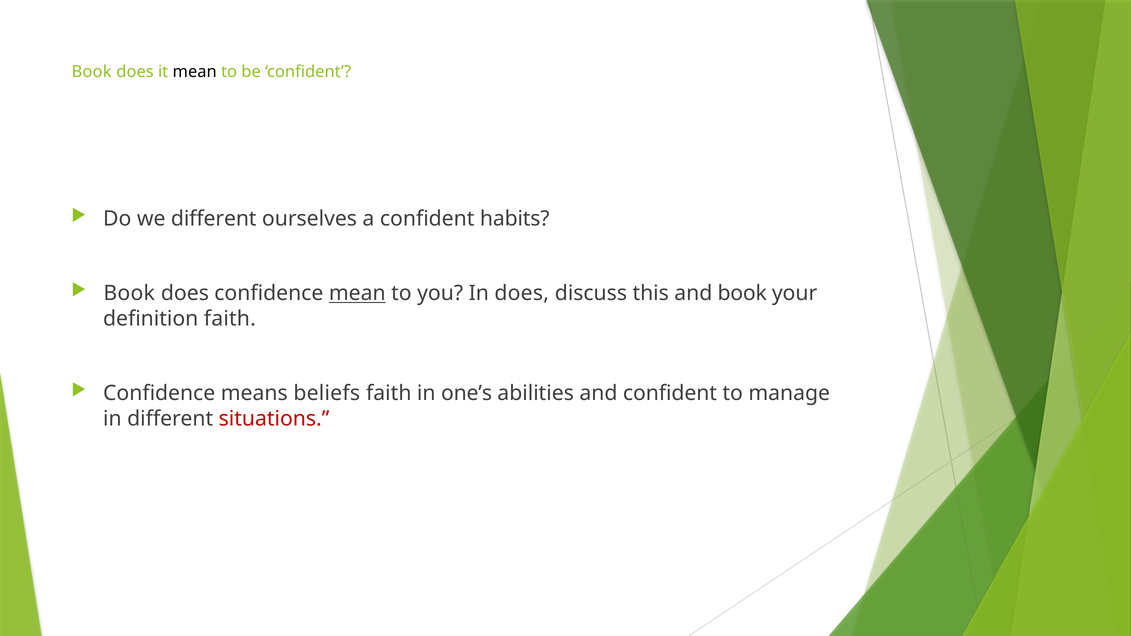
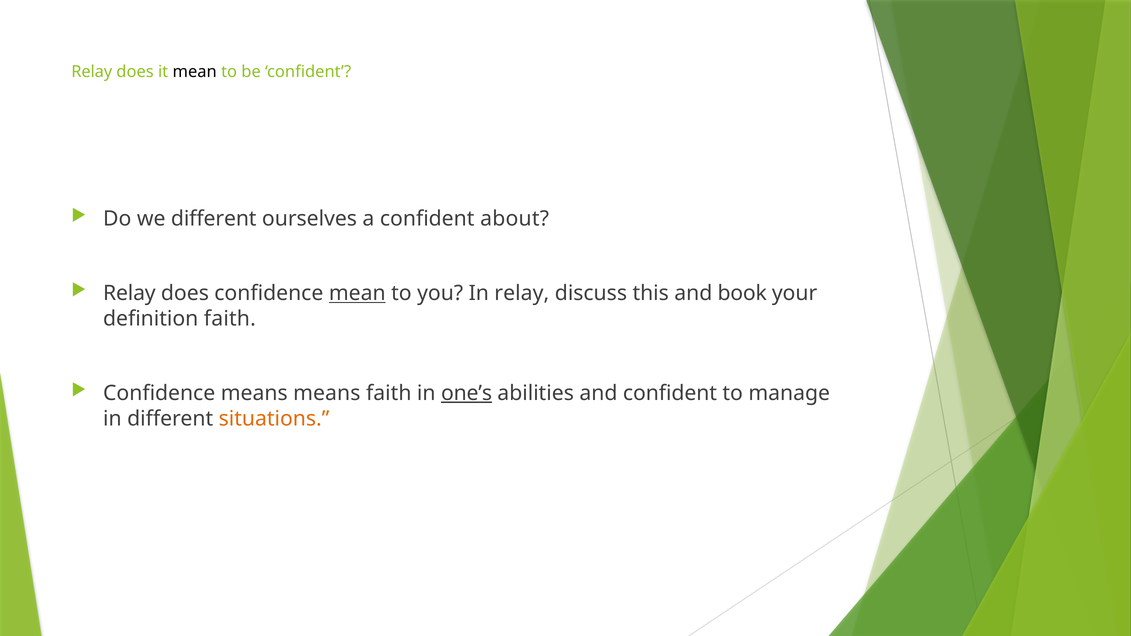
Book: Book -> Relay (92, 72)
habits: habits -> about (515, 219)
Book: Book -> Relay (129, 293)
In does: does -> relay (522, 293)
means beliefs: beliefs -> means (327, 393)
one’s underline: none -> present (467, 393)
situations colour: red -> orange (274, 419)
